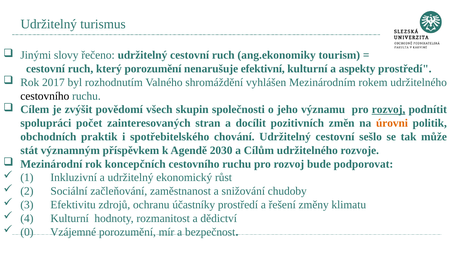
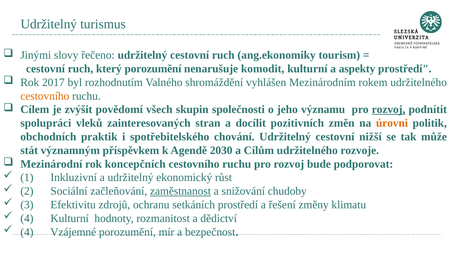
efektivní: efektivní -> komodit (263, 69)
cestovního colour: black -> orange (45, 96)
počet: počet -> vleků (89, 123)
sešlo: sešlo -> nižší (370, 137)
zaměstnanost underline: none -> present (180, 191)
účastníky: účastníky -> setkáních (194, 205)
0: 0 -> 4 (27, 232)
